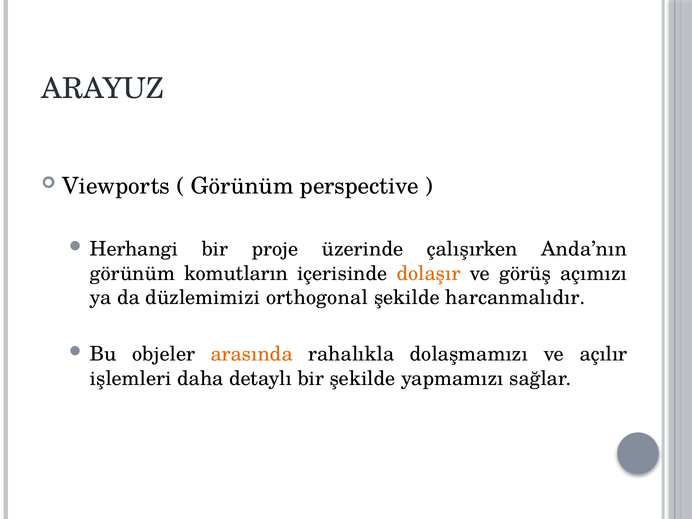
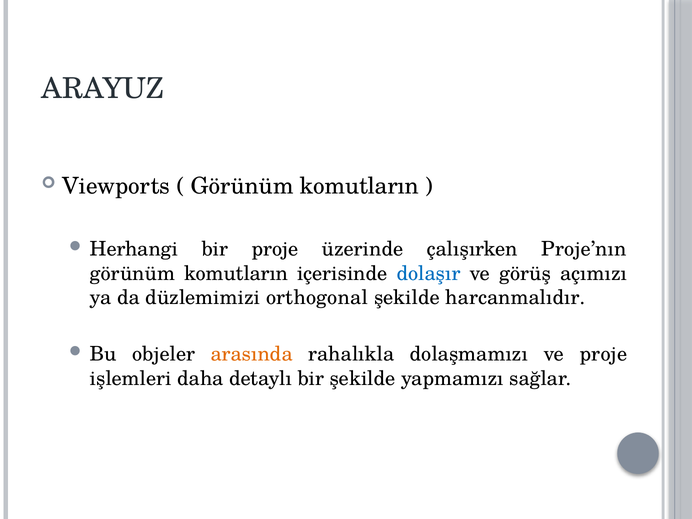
perspective: perspective -> komutların (359, 186)
Anda’nın: Anda’nın -> Proje’nın (584, 249)
dolaşır colour: orange -> blue (429, 274)
ve açılır: açılır -> proje (603, 354)
